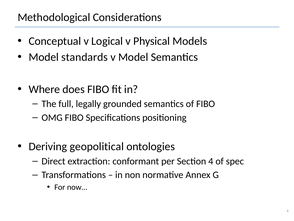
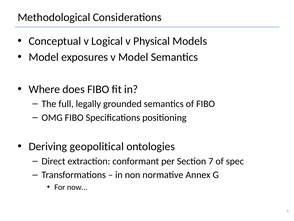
standards: standards -> exposures (85, 57)
4: 4 -> 7 (211, 161)
